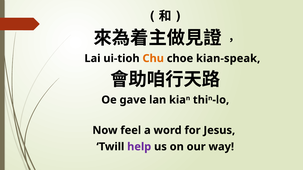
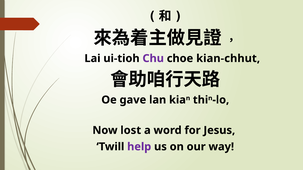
Chu colour: orange -> purple (153, 59)
kian-speak: kian-speak -> kian-chhut (228, 59)
feel: feel -> lost (131, 131)
